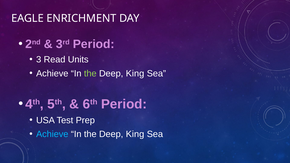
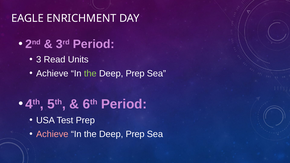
King: King -> Prep (135, 74)
Achieve colour: light blue -> pink (52, 134)
King: King -> Prep (135, 134)
